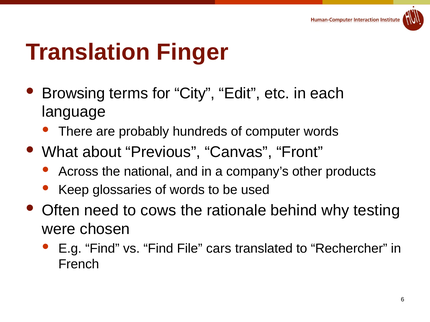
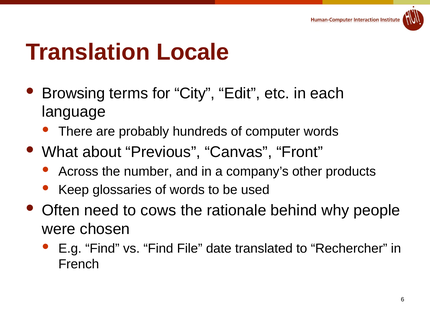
Finger: Finger -> Locale (193, 52)
national: national -> number (148, 172)
testing: testing -> people (377, 211)
cars: cars -> date (219, 249)
